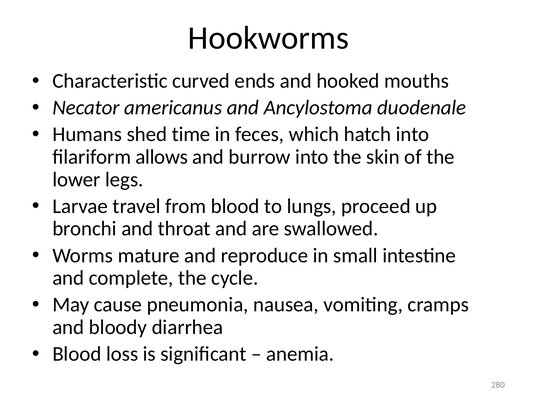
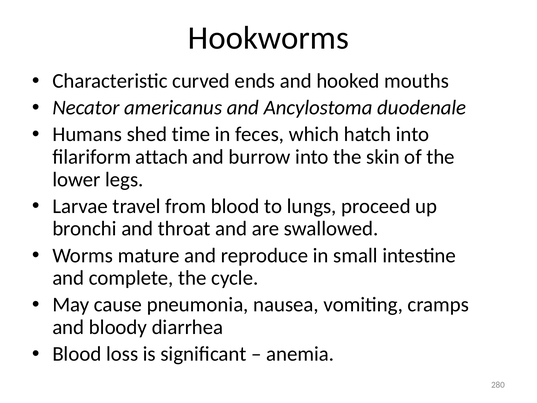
allows: allows -> attach (162, 157)
